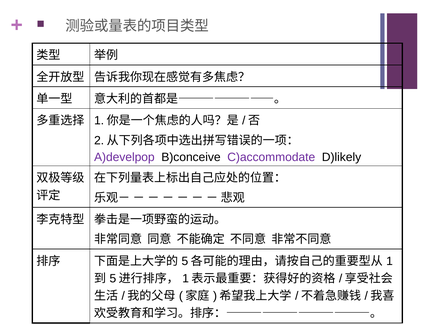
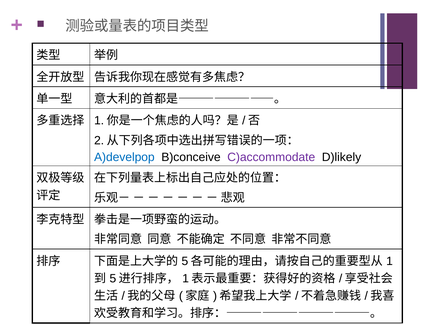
A)develpop colour: purple -> blue (124, 157)
